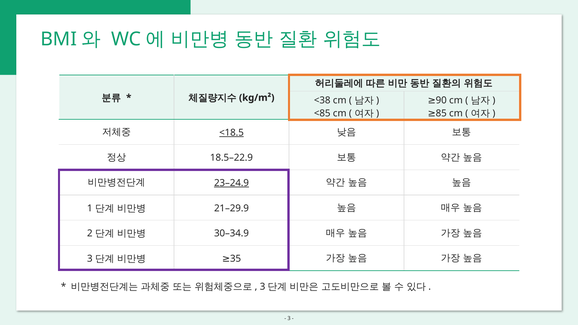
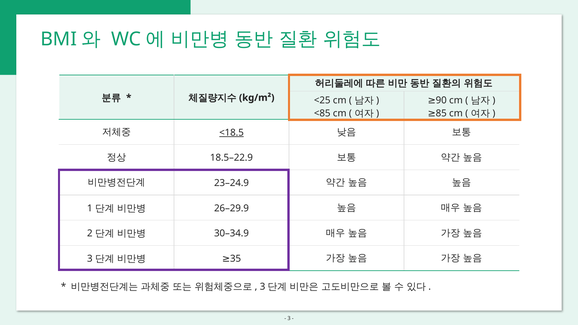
<38: <38 -> <25 (322, 100)
23–24.9 underline: present -> none (231, 183)
21–29.9: 21–29.9 -> 26–29.9 (231, 208)
